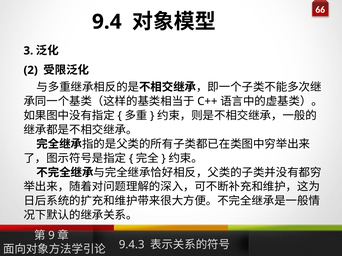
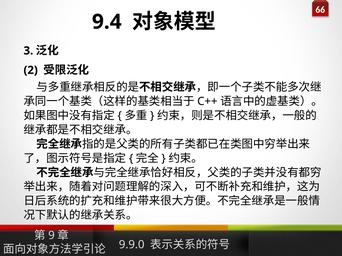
9.4.3: 9.4.3 -> 9.9.0 (132, 245)
